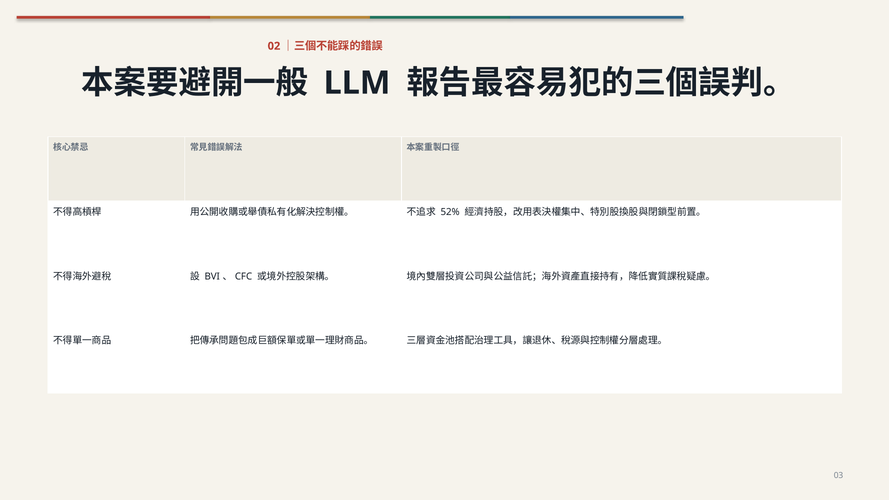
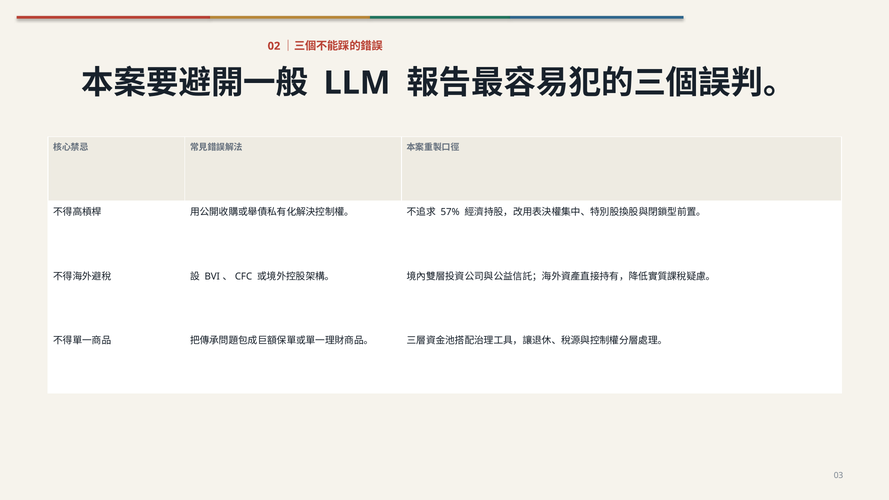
52%: 52% -> 57% (450, 212)
